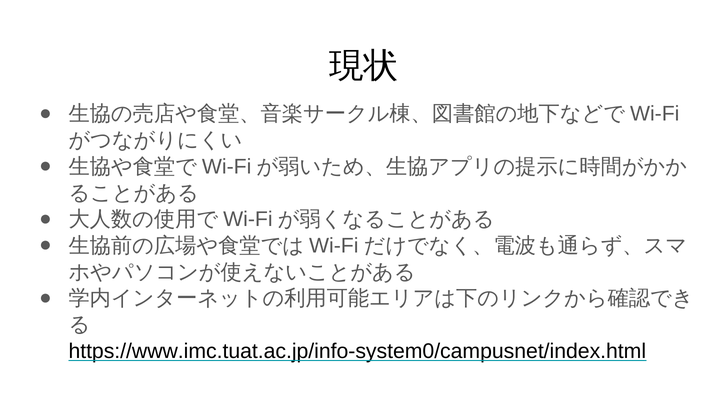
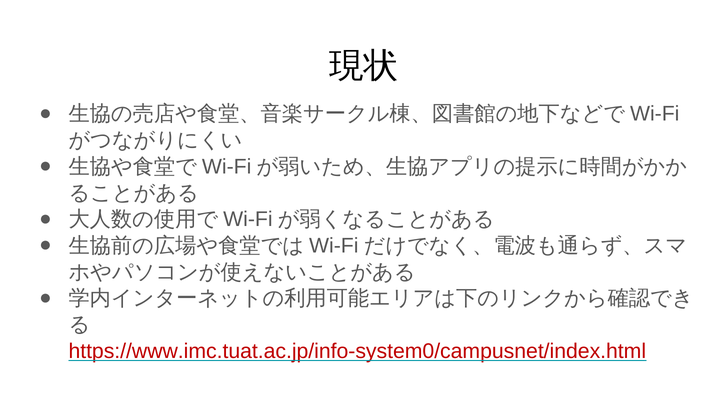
https://www.imc.tuat.ac.jp/info-system0/campusnet/index.html colour: black -> red (357, 351)
